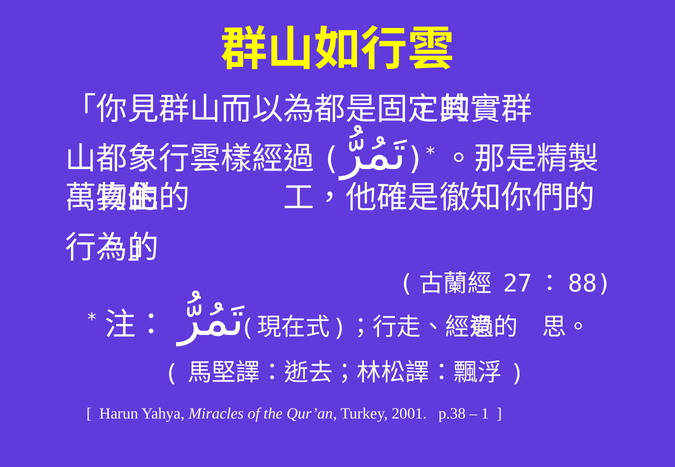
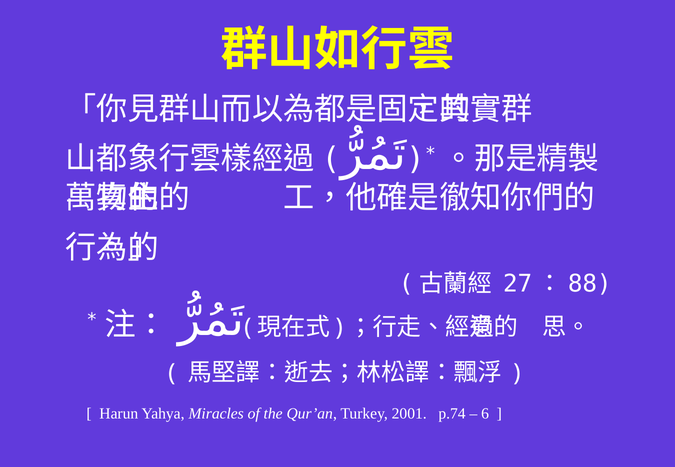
p.38: p.38 -> p.74 (452, 414)
1: 1 -> 6 (485, 414)
